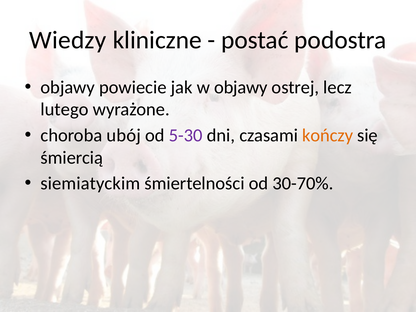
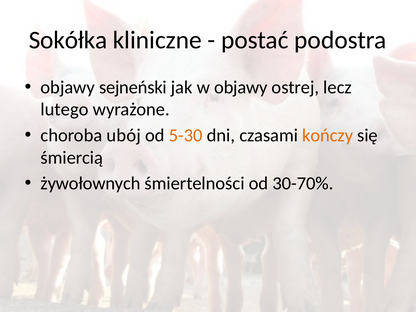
Wiedzy: Wiedzy -> Sokółka (68, 40)
powiecie: powiecie -> sejneński (133, 87)
5-30 colour: purple -> orange (186, 135)
siemiatyckim: siemiatyckim -> żywołownych (91, 184)
